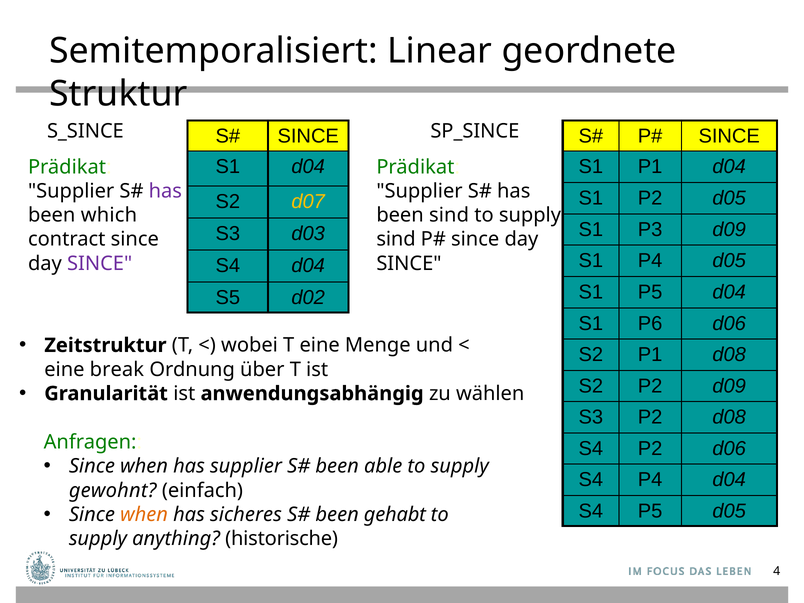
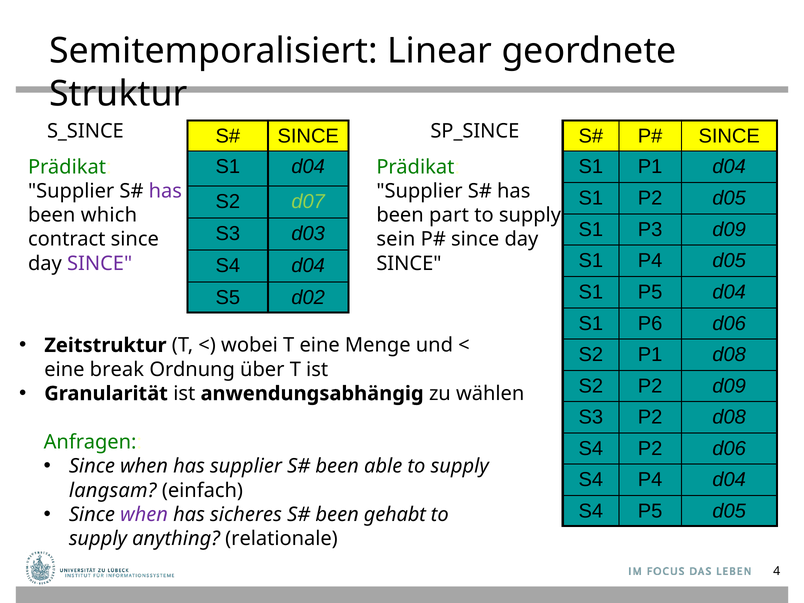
d07 colour: yellow -> light green (308, 202)
been sind: sind -> part (449, 215)
sind: sind -> sein (396, 239)
gewohnt: gewohnt -> langsam (113, 490)
when colour: orange -> purple (144, 515)
historische: historische -> relationale (282, 539)
